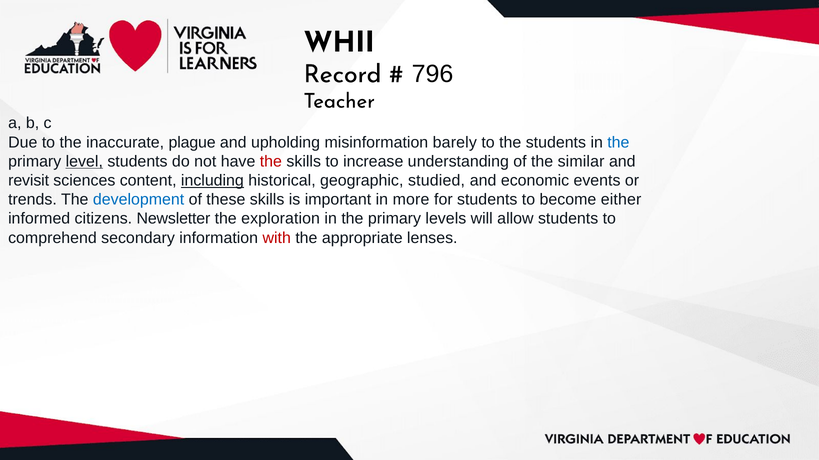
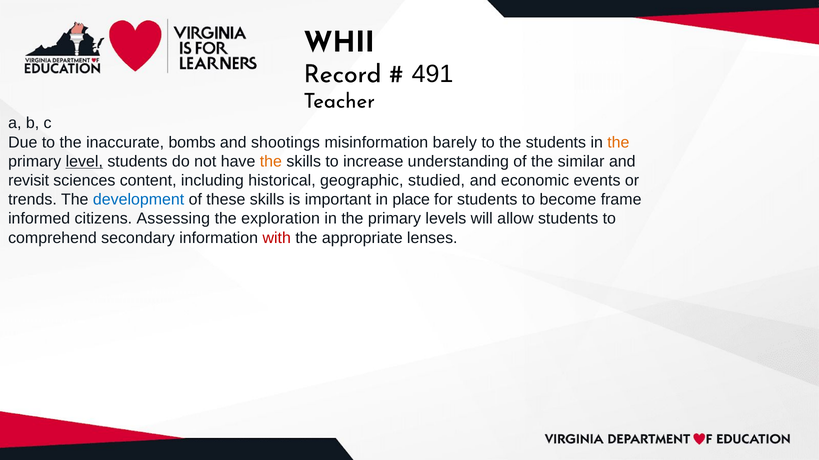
796: 796 -> 491 (432, 74)
plague: plague -> bombs (192, 143)
upholding: upholding -> shootings (285, 143)
the colour: blue -> orange (618, 143)
the colour: red -> orange (271, 162)
including underline: present -> none (212, 181)
more: more -> place (411, 200)
either: either -> frame (621, 200)
Newsletter: Newsletter -> Assessing (173, 219)
